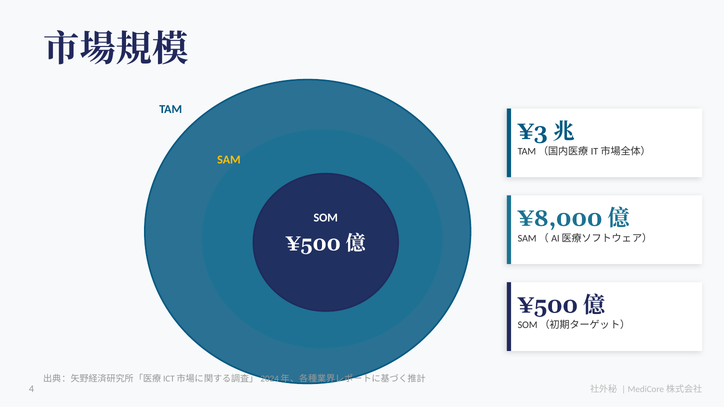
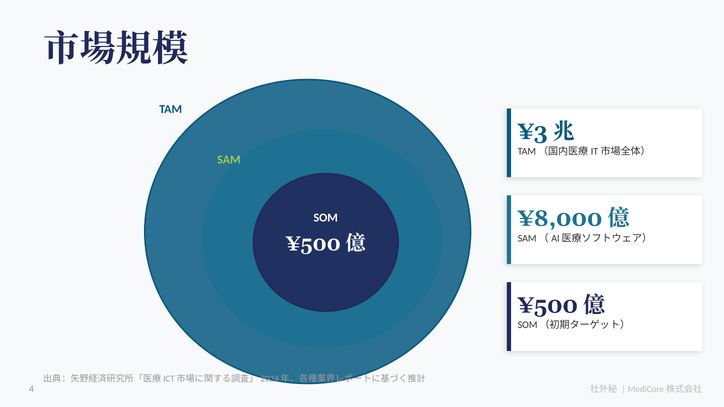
SAM colour: yellow -> light green (229, 160)
